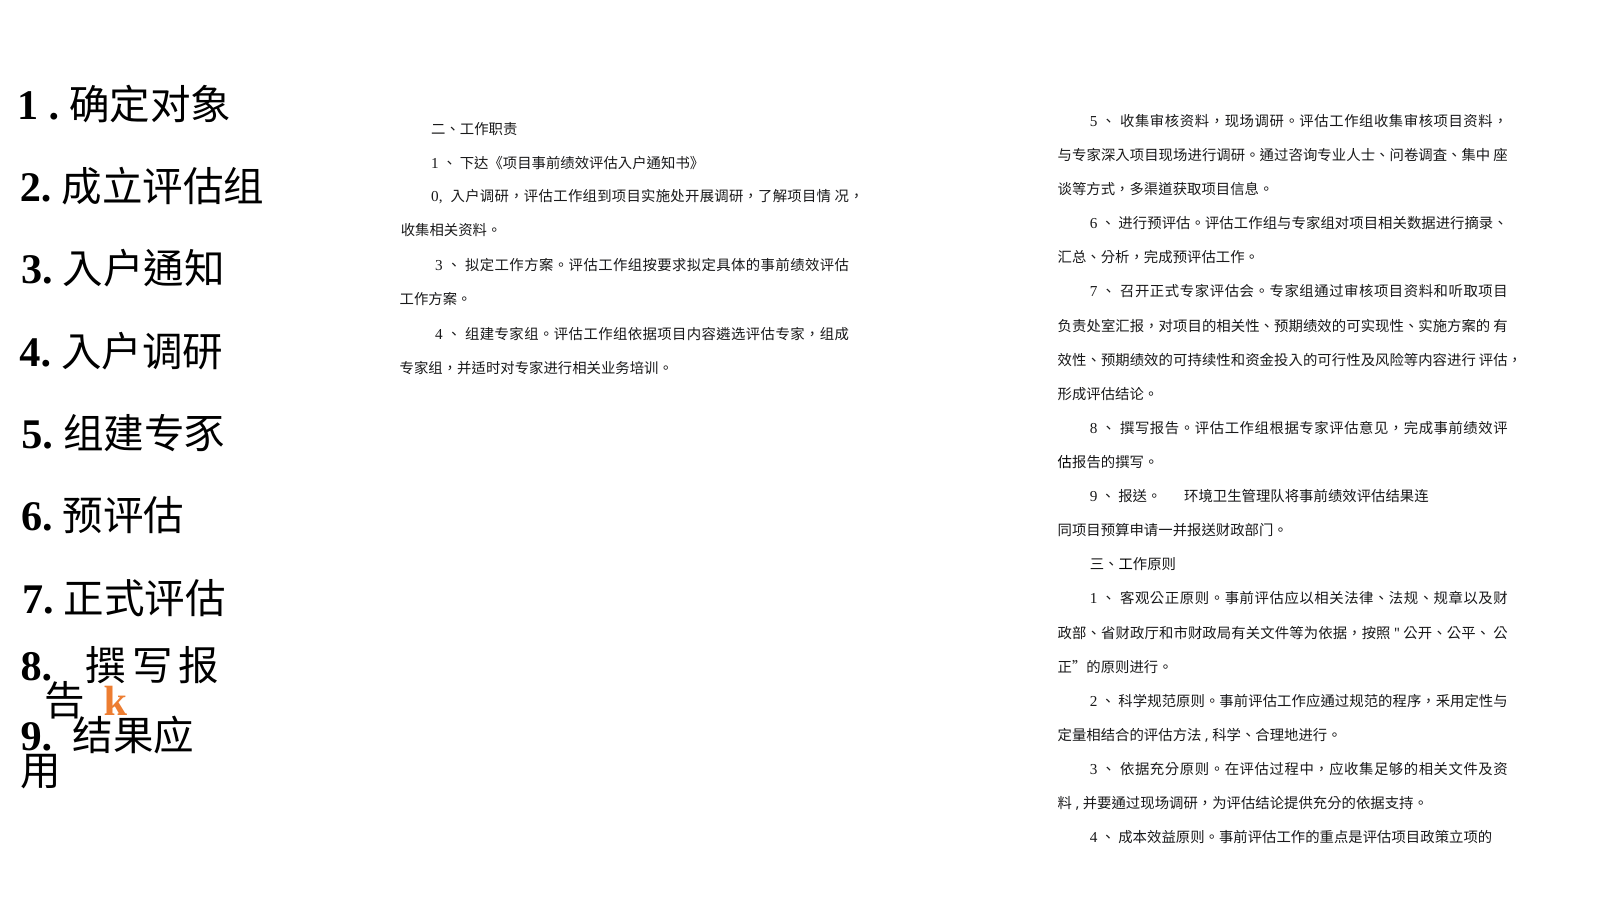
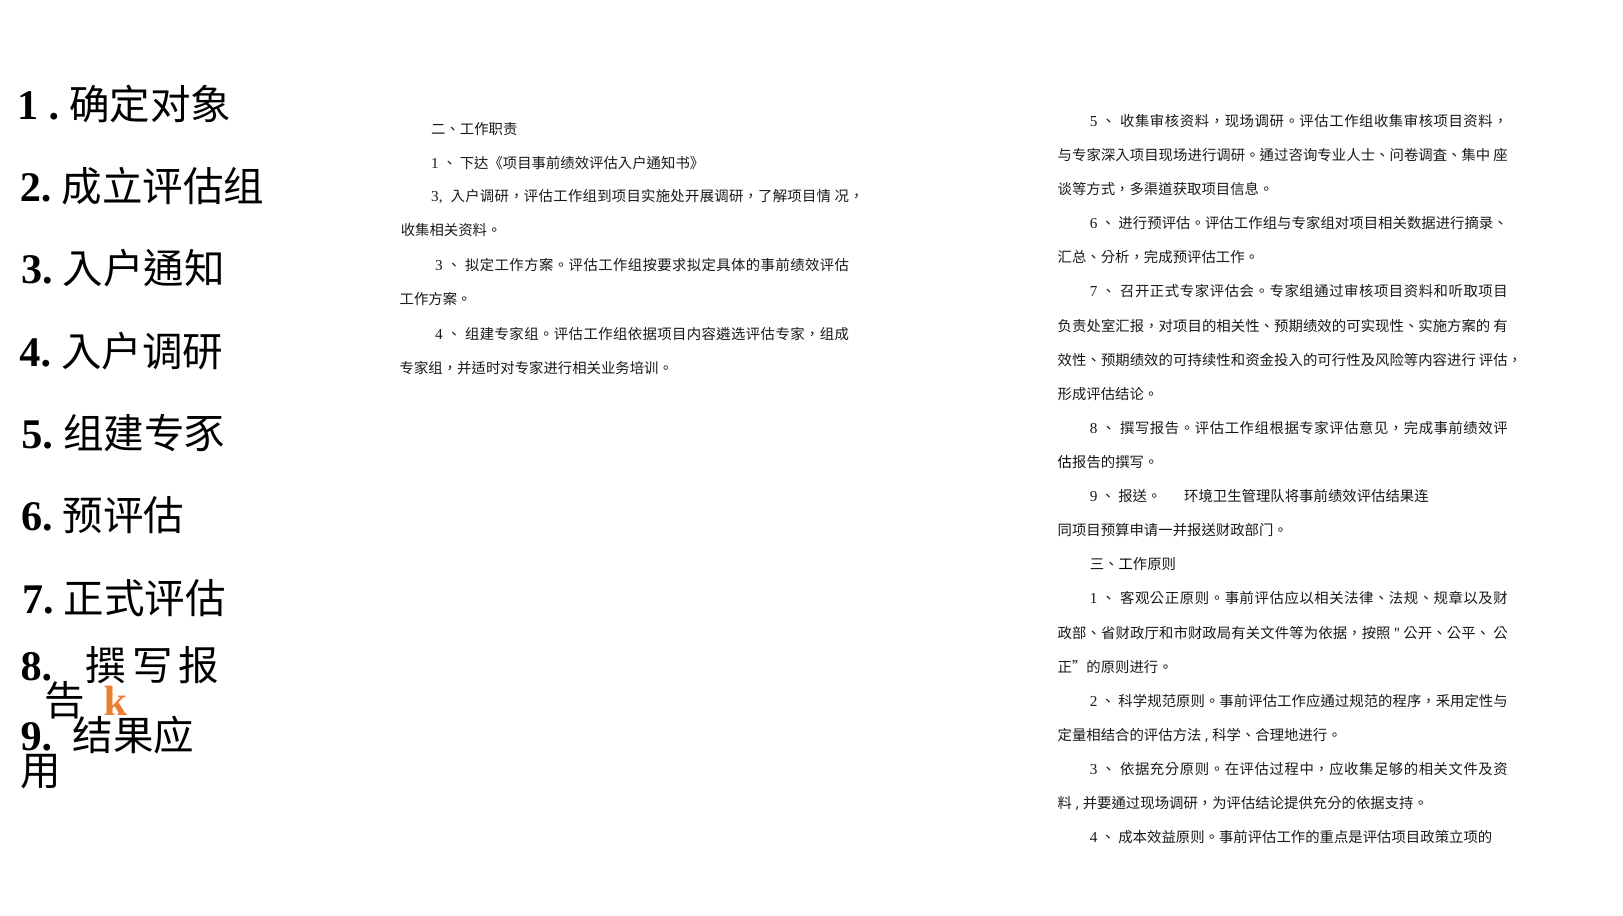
0: 0 -> 3 (437, 196)
